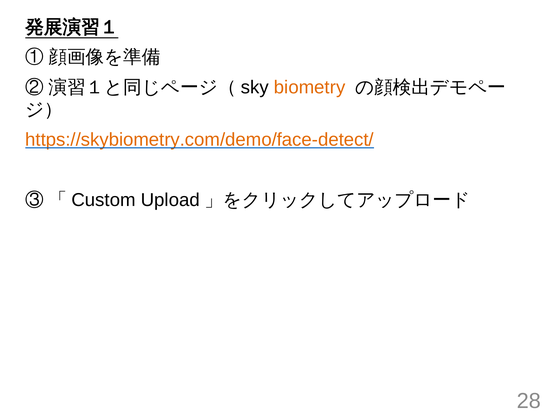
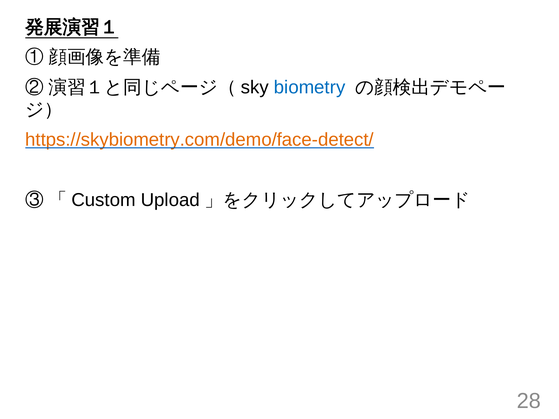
biometry colour: orange -> blue (310, 87)
